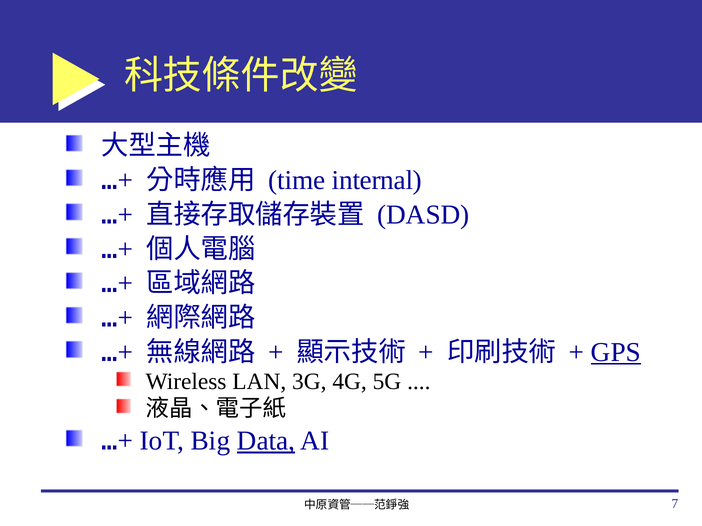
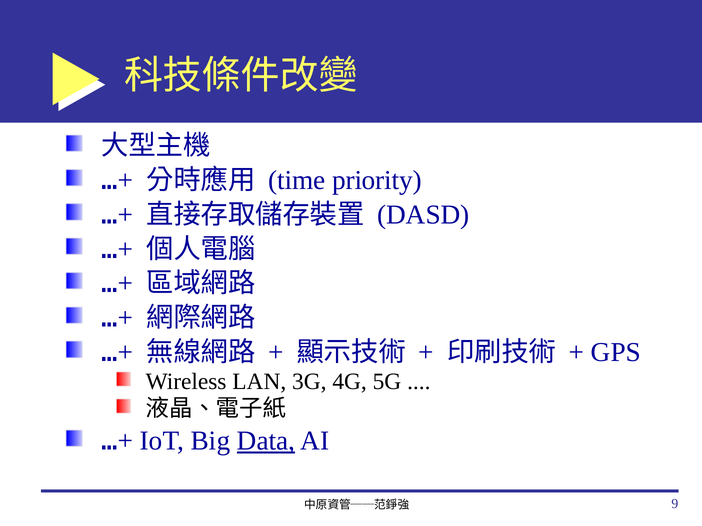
internal: internal -> priority (377, 180)
GPS underline: present -> none (616, 352)
7: 7 -> 9 (675, 504)
